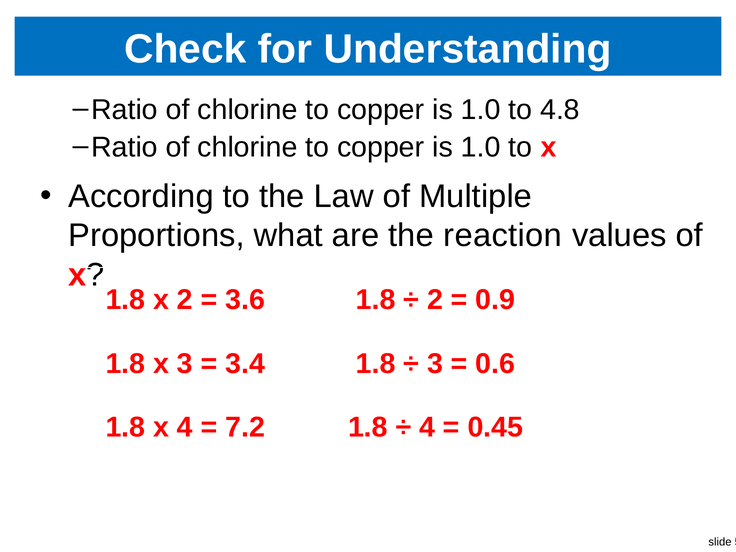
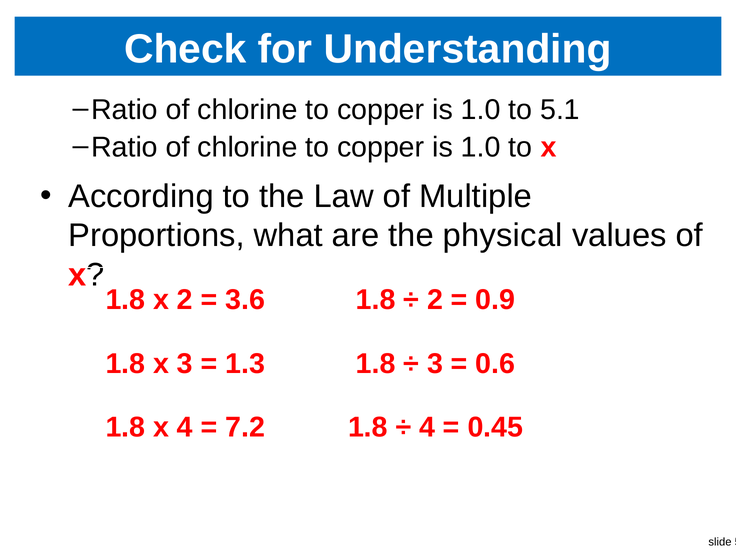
4.8: 4.8 -> 5.1 (560, 110)
reaction: reaction -> physical (503, 236)
3.4: 3.4 -> 1.3 (245, 364)
